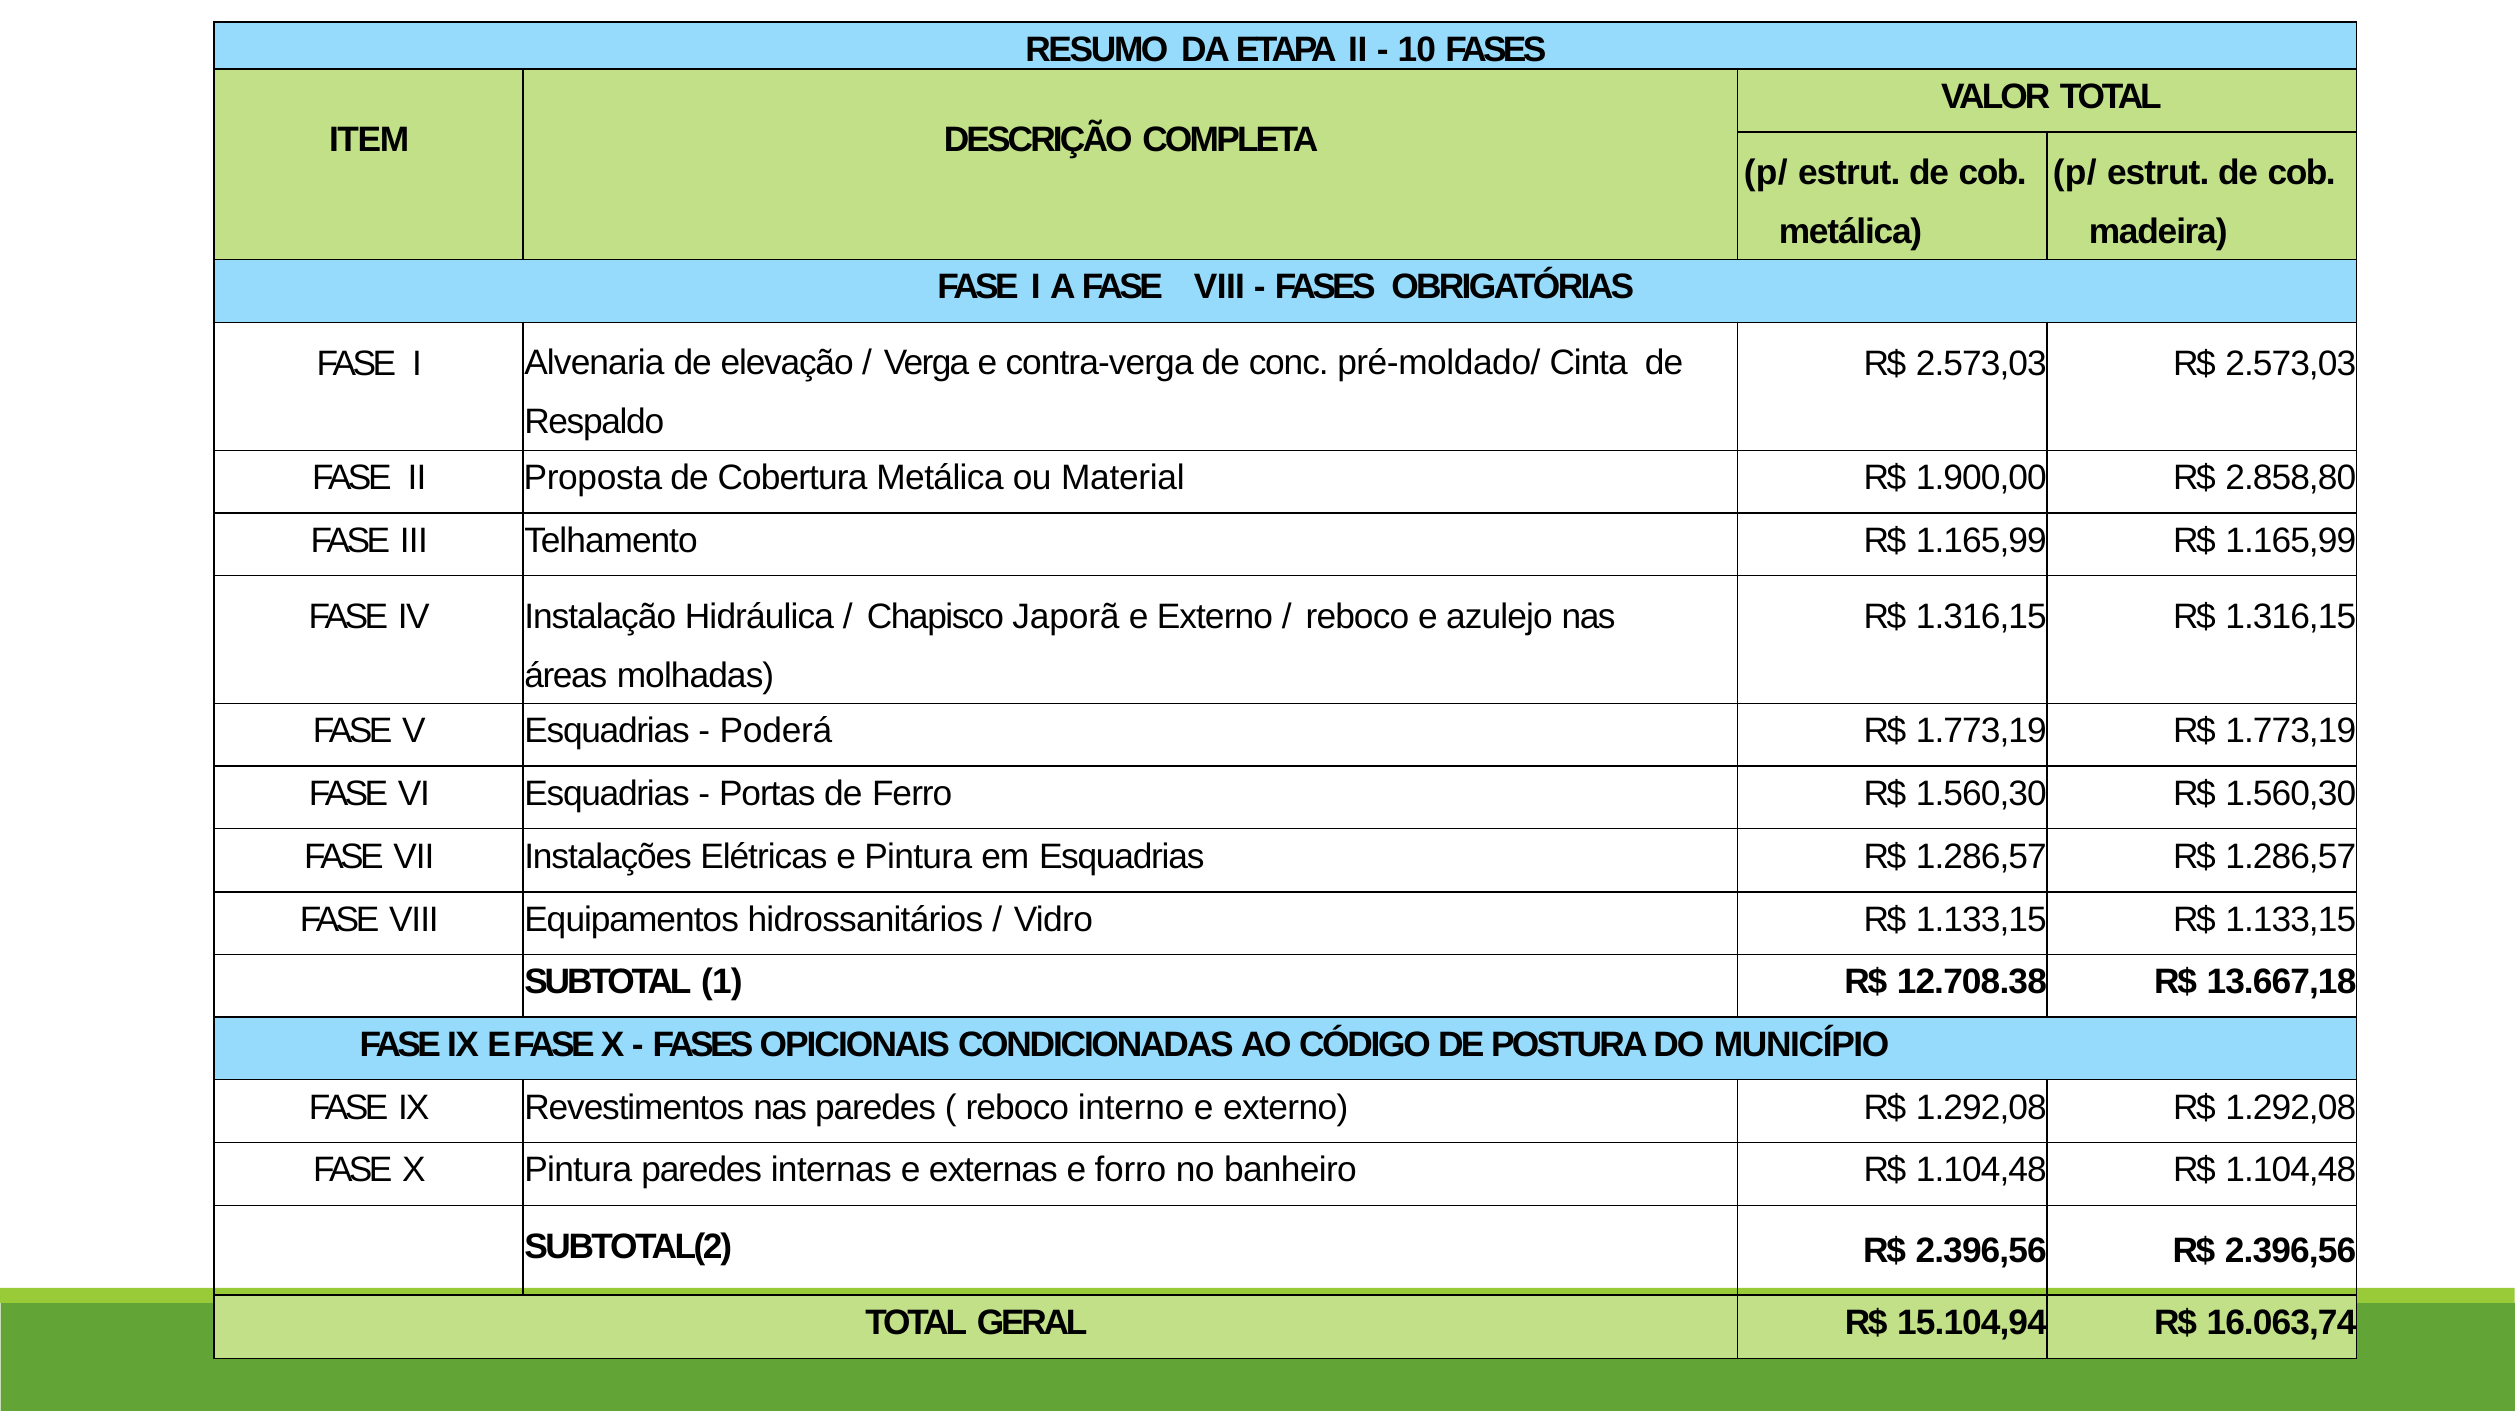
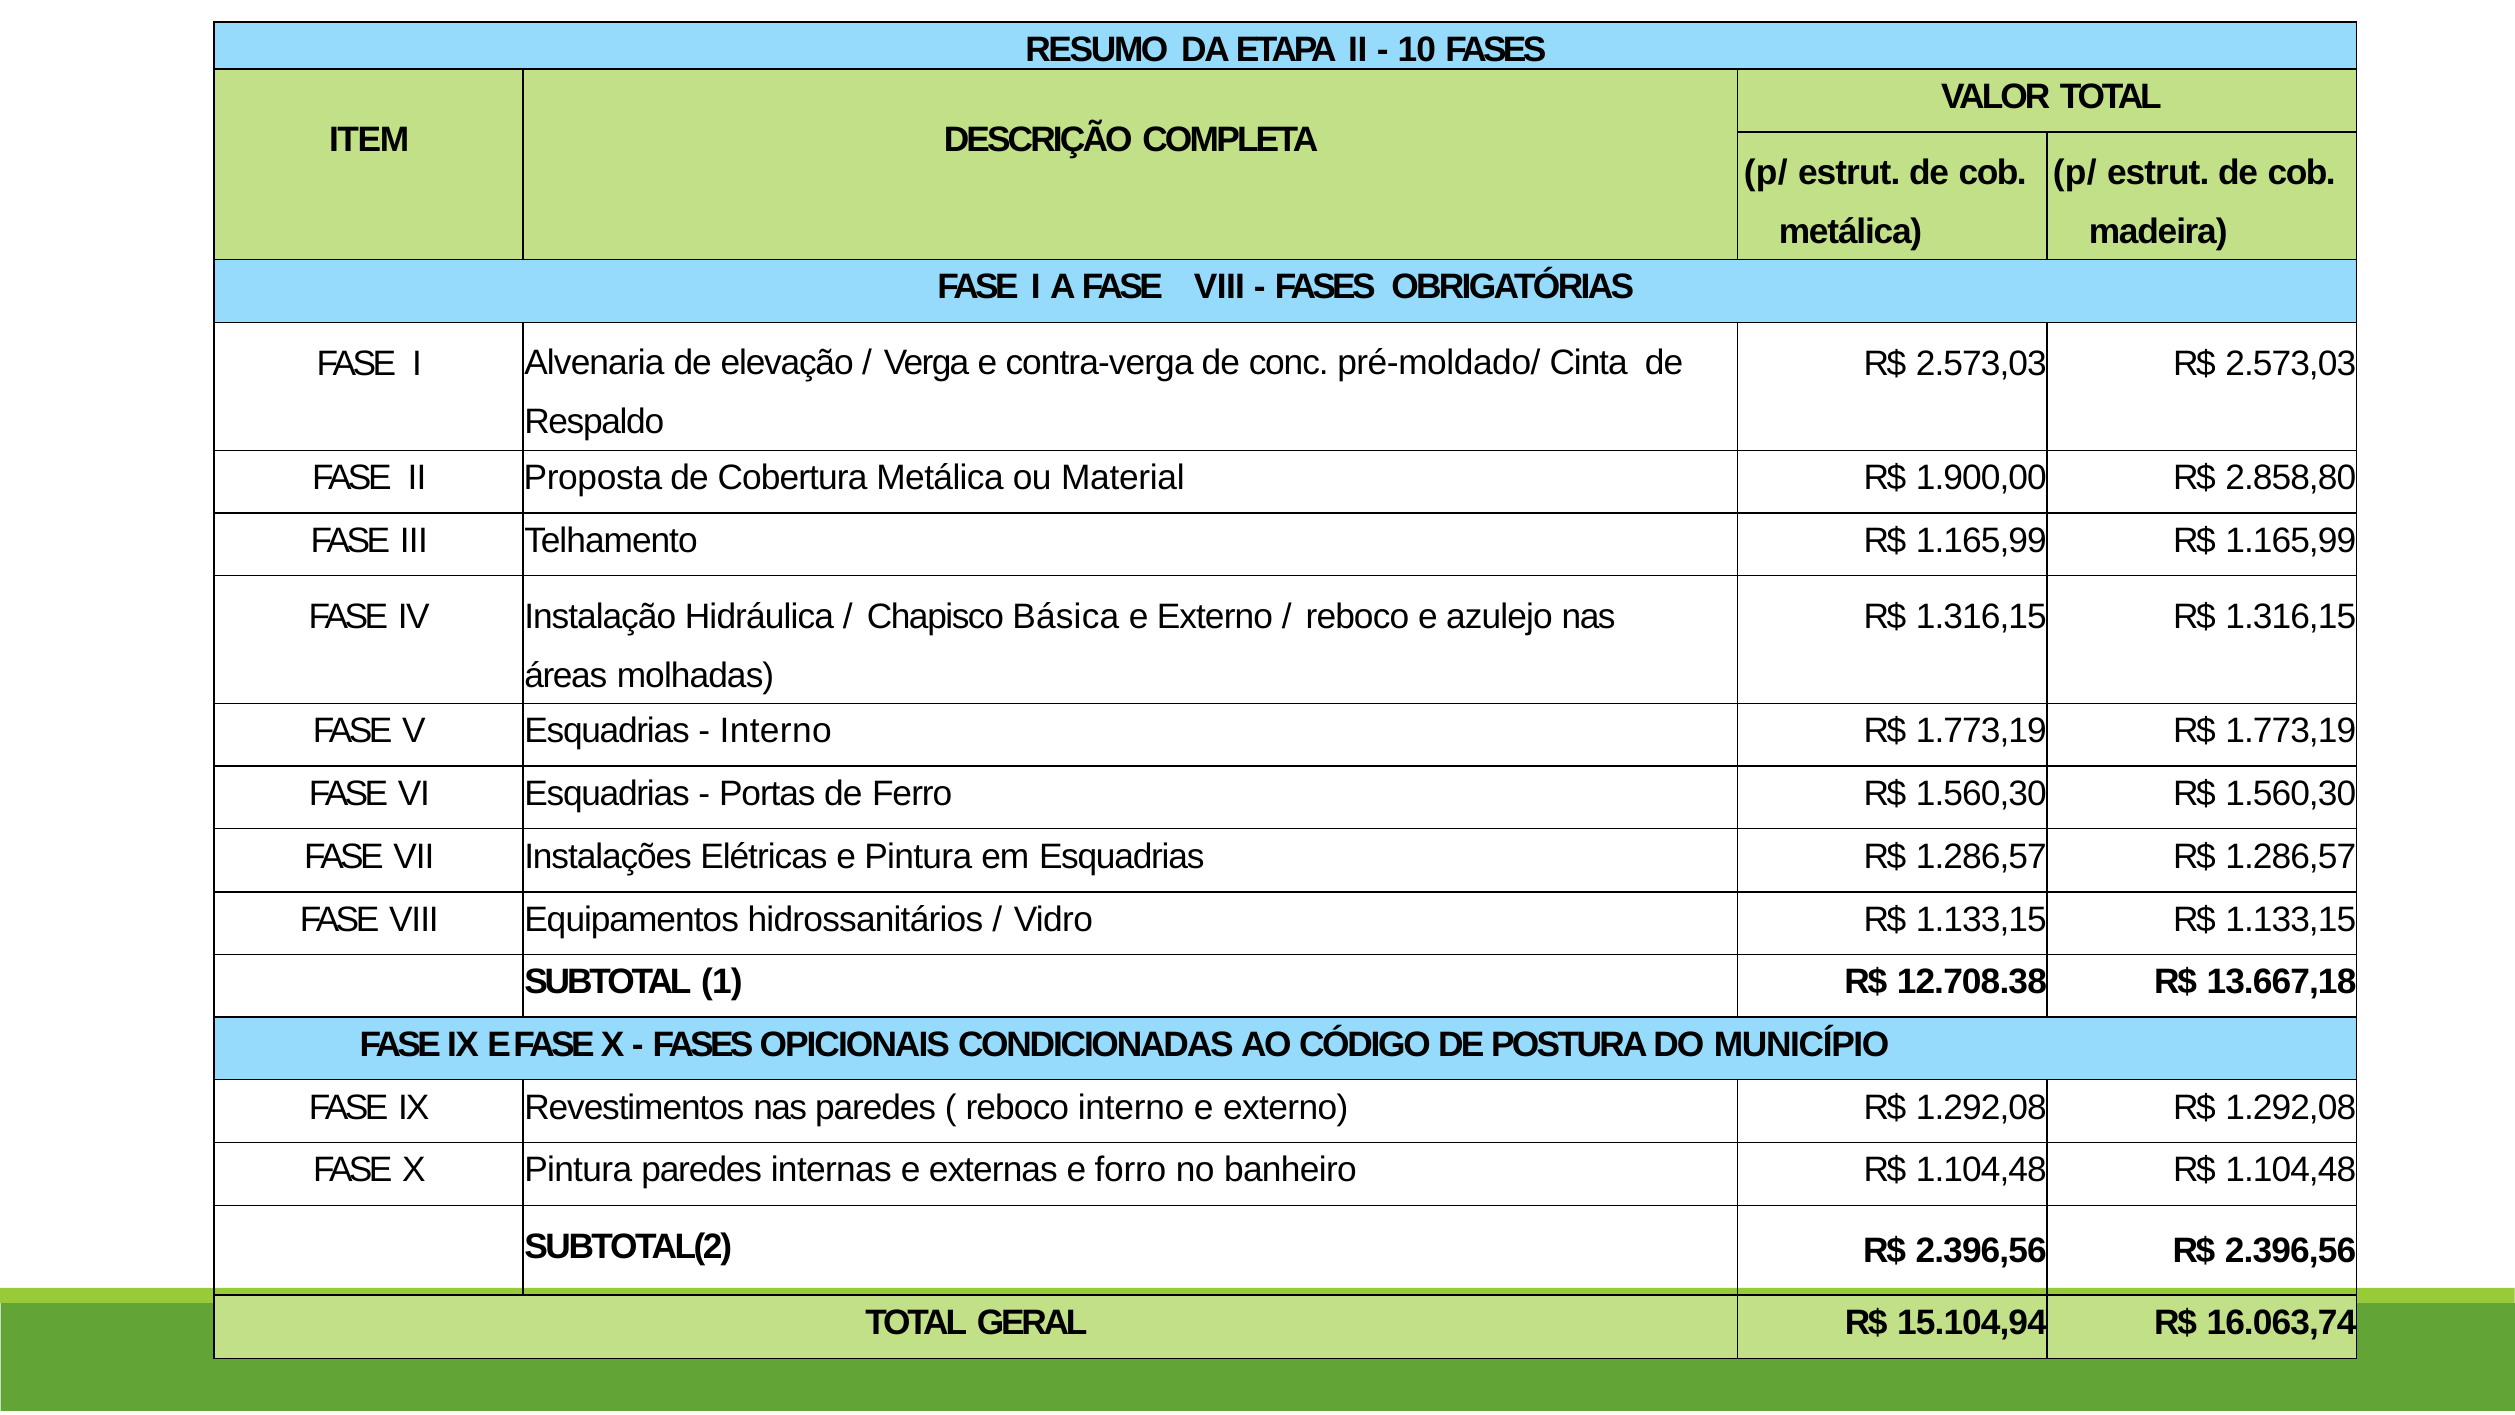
Japorã: Japorã -> Básica (1066, 616)
Poderá: Poderá -> Interno (776, 731)
